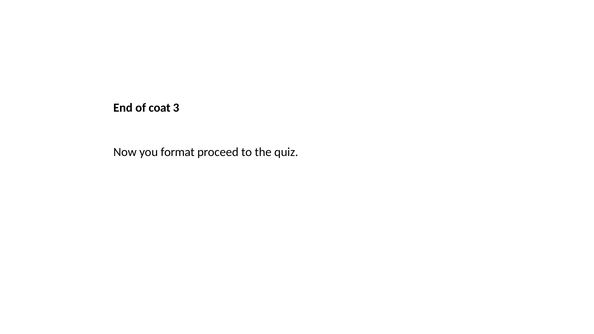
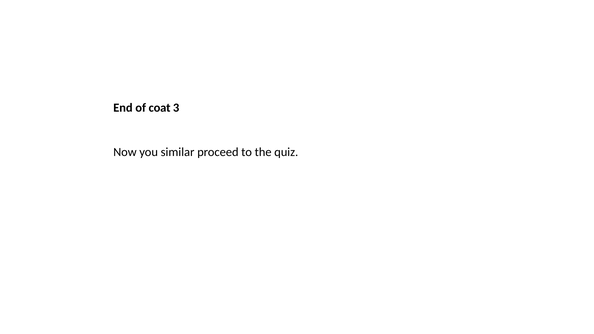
format: format -> similar (178, 152)
